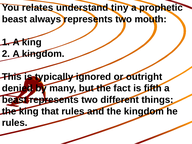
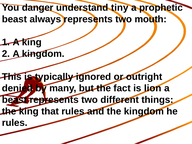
relates: relates -> danger (38, 8)
fifth: fifth -> lion (153, 88)
